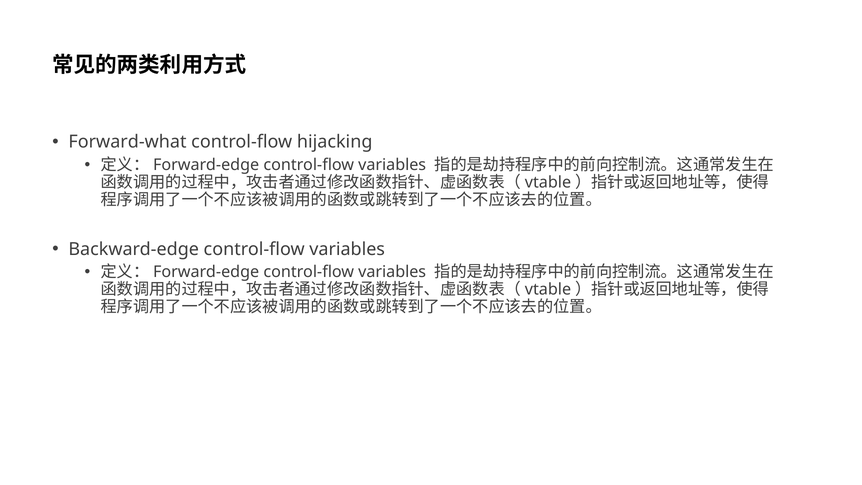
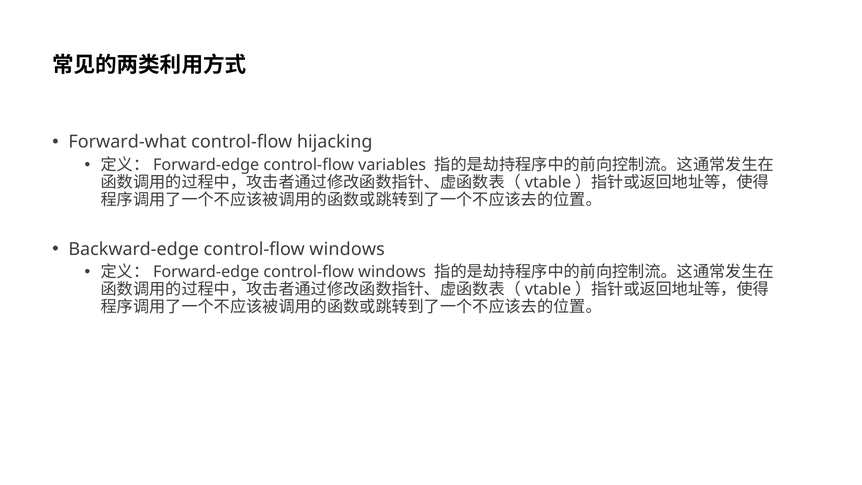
Backward-edge control-flow variables: variables -> windows (347, 249)
variables: variables -> windows (392, 272)
